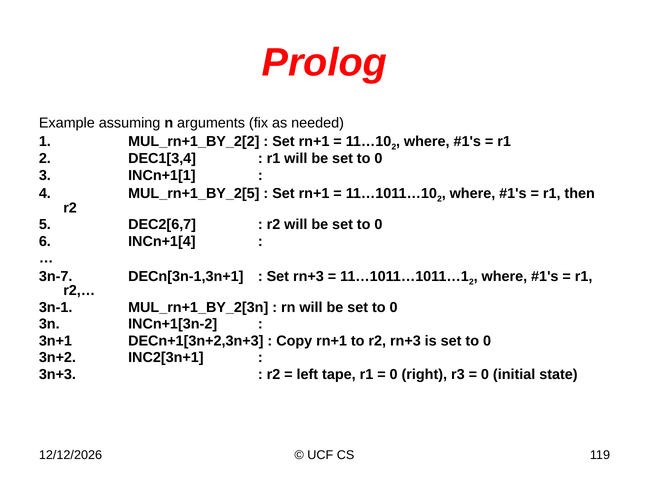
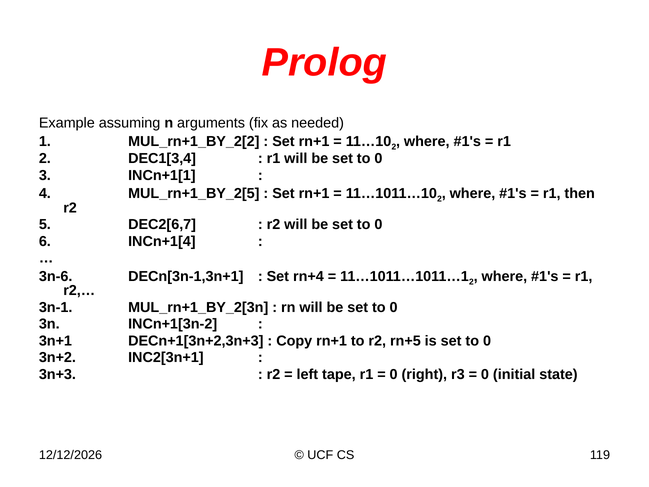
3n-7: 3n-7 -> 3n-6 (56, 276)
Set rn+3: rn+3 -> rn+4 (308, 276)
r2 rn+3: rn+3 -> rn+5 (405, 341)
